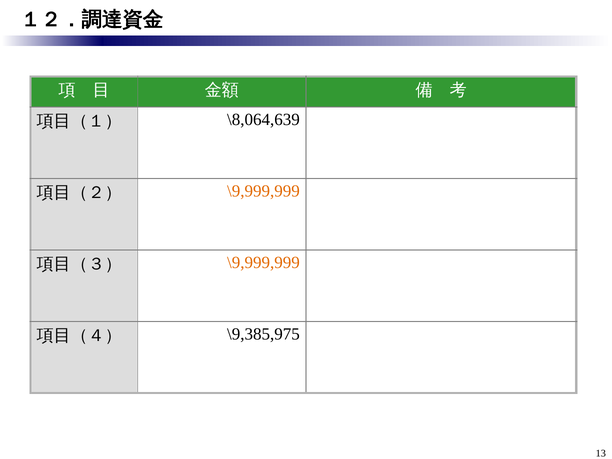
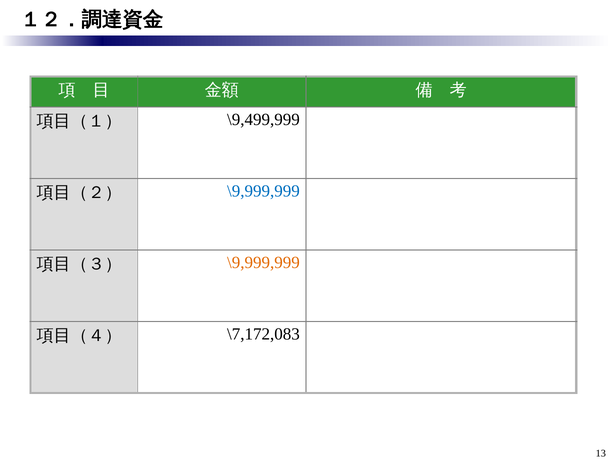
\8,064,639: \8,064,639 -> \9,499,999 (263, 120)
\9,999,999 colour: orange -> blue (263, 191)
\9,385,975: \9,385,975 -> \7,172,083 (263, 334)
